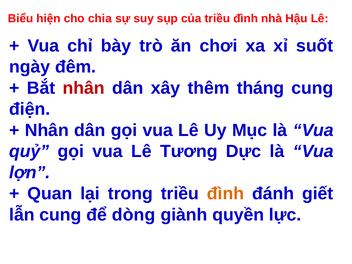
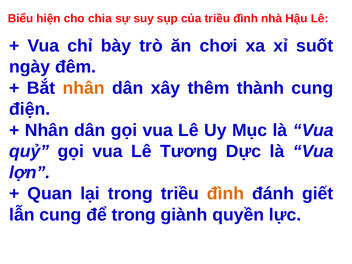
nhân colour: red -> orange (84, 88)
tháng: tháng -> thành (261, 88)
để dòng: dòng -> trong (134, 215)
